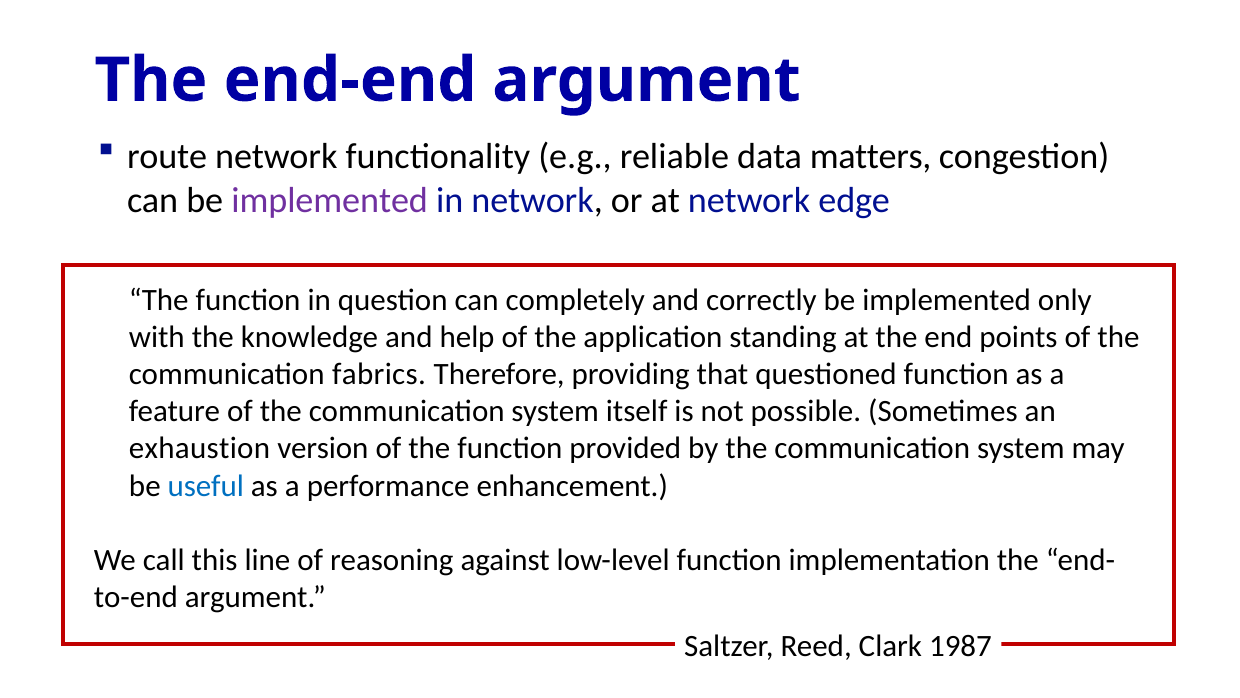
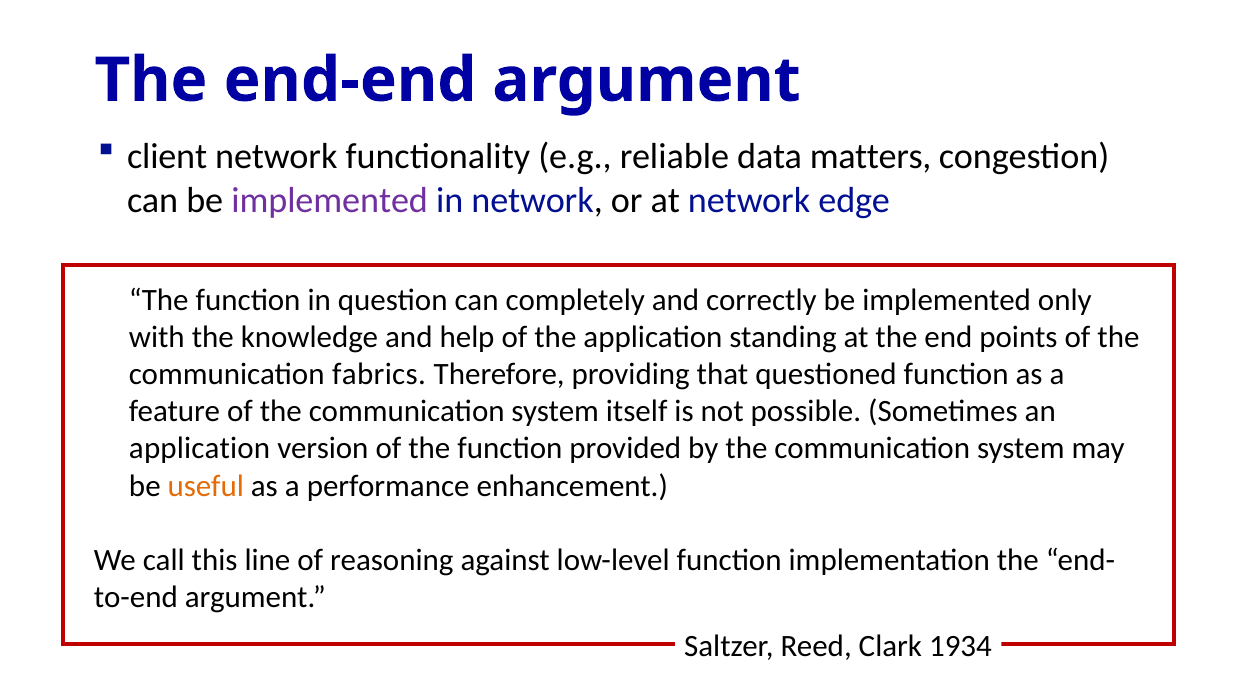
route: route -> client (167, 157)
exhaustion: exhaustion -> application (200, 448)
useful colour: blue -> orange (206, 486)
1987: 1987 -> 1934 (960, 645)
